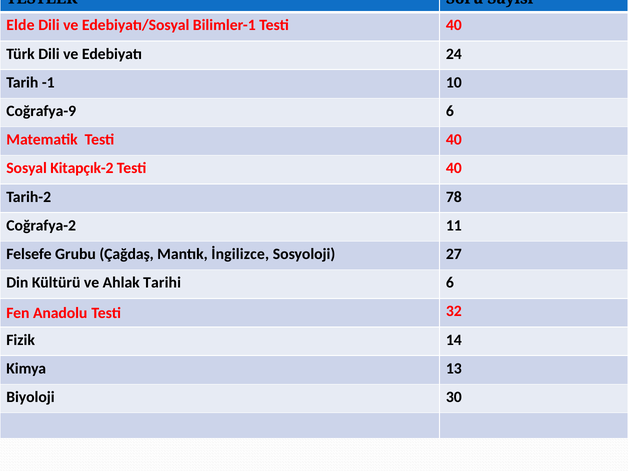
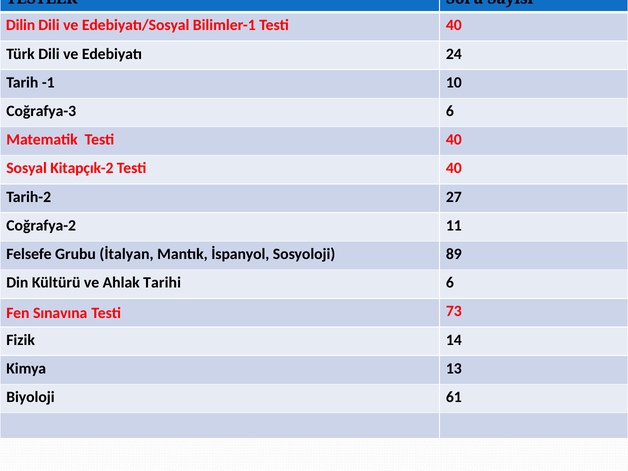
Elde: Elde -> Dilin (21, 25)
Coğrafya-9: Coğrafya-9 -> Coğrafya-3 (41, 111)
78: 78 -> 27 (454, 197)
Çağdaş: Çağdaş -> İtalyan (127, 254)
İngilizce: İngilizce -> İspanyol (240, 254)
27: 27 -> 89 (454, 254)
Anadolu: Anadolu -> Sınavına (60, 313)
32: 32 -> 73 (454, 311)
30: 30 -> 61 (454, 397)
